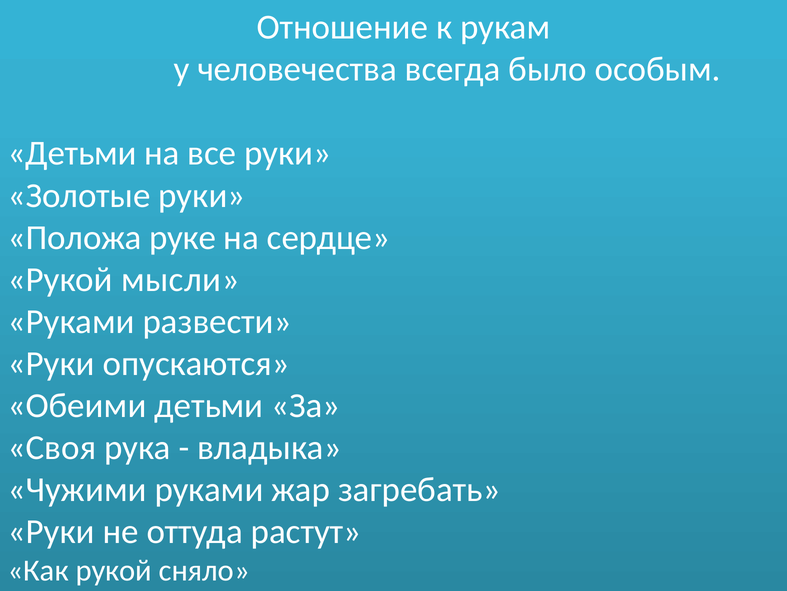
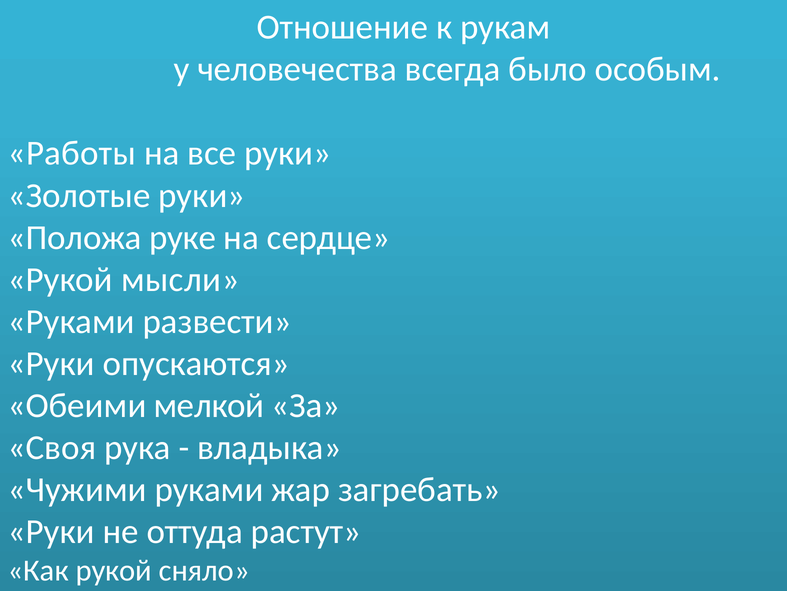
Детьми: Детьми -> Работы (72, 153)
Обеими детьми: детьми -> мелкой (209, 405)
